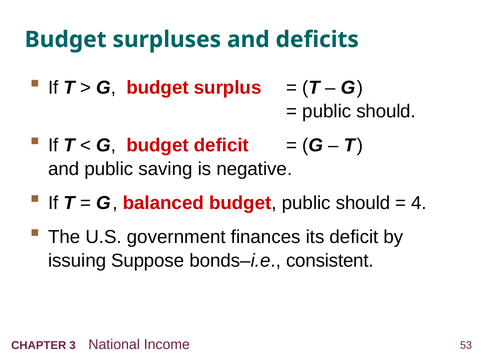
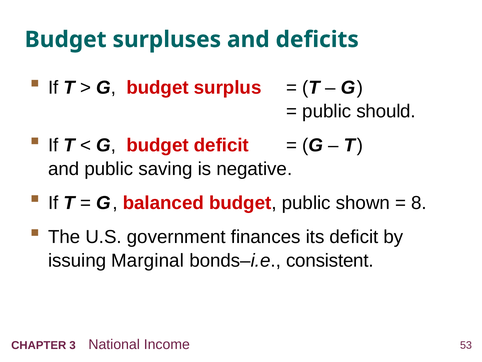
budget public should: should -> shown (363, 203)
4: 4 -> 8 (419, 203)
Suppose: Suppose -> Marginal (148, 260)
